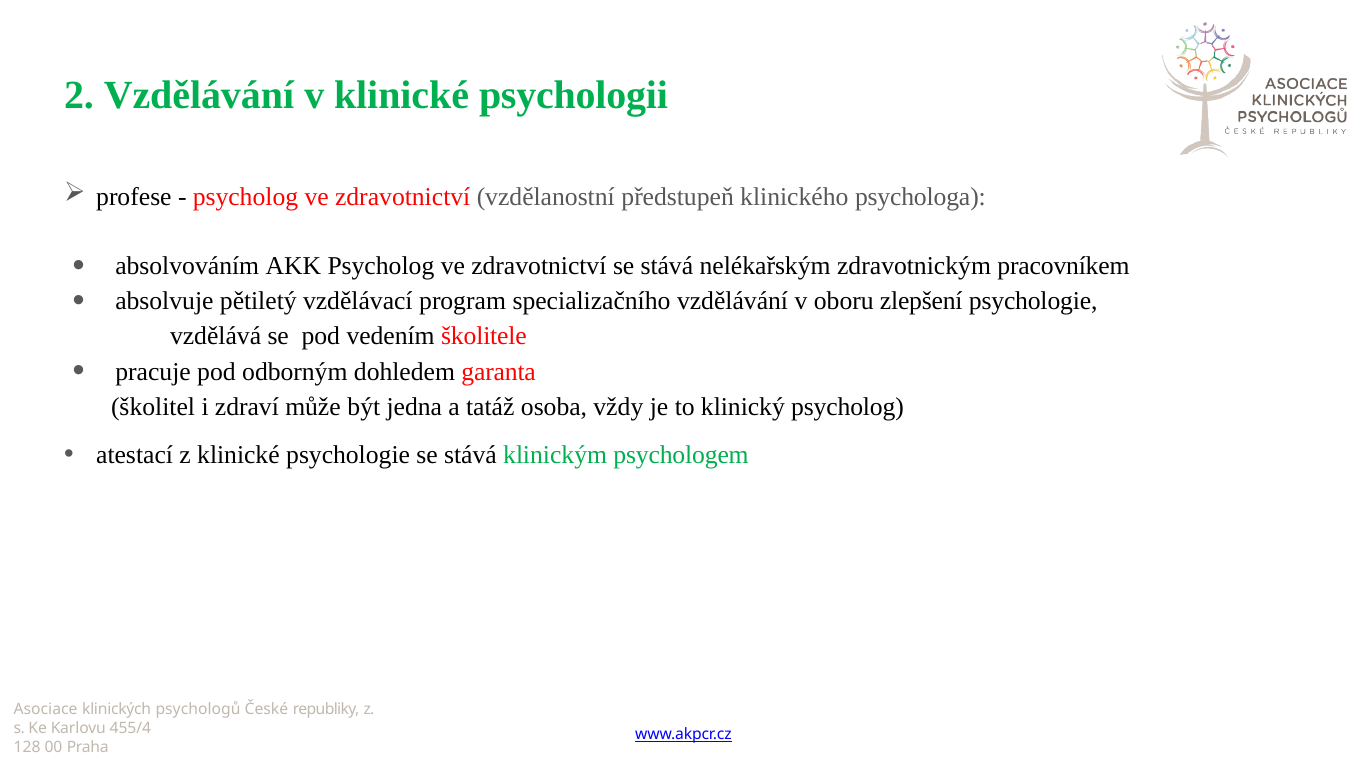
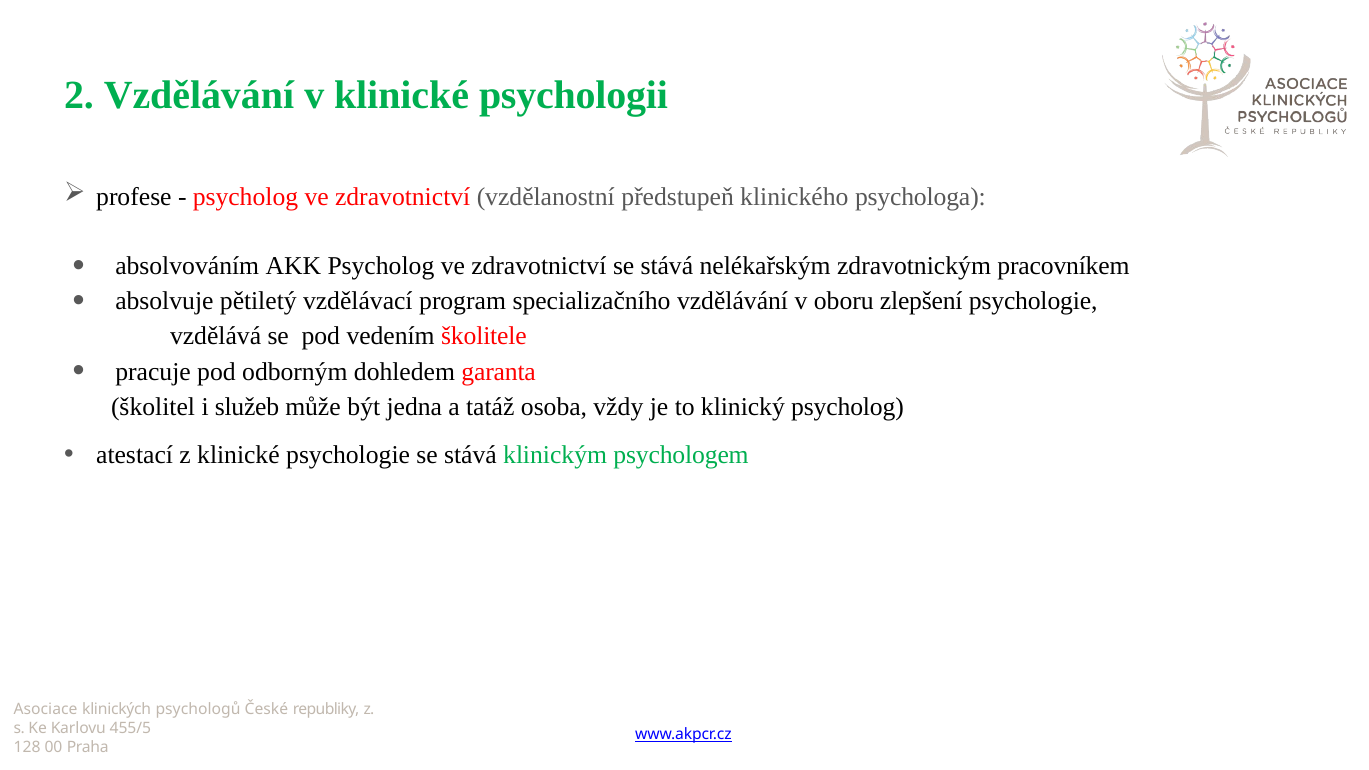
zdraví: zdraví -> služeb (247, 407)
455/4: 455/4 -> 455/5 (130, 729)
